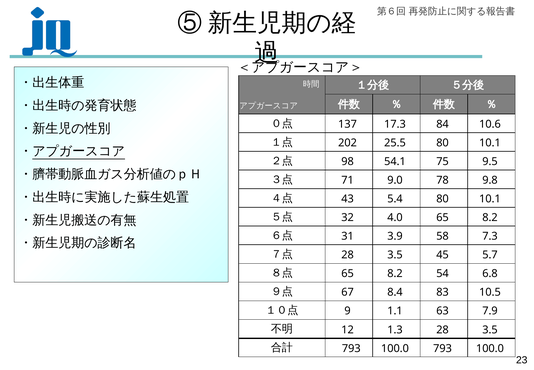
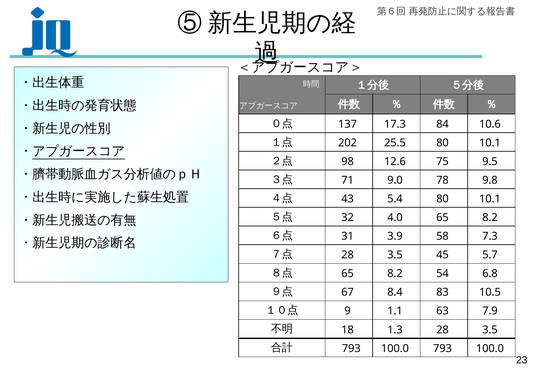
54.1: 54.1 -> 12.6 (395, 162)
12: 12 -> 18 (348, 330)
